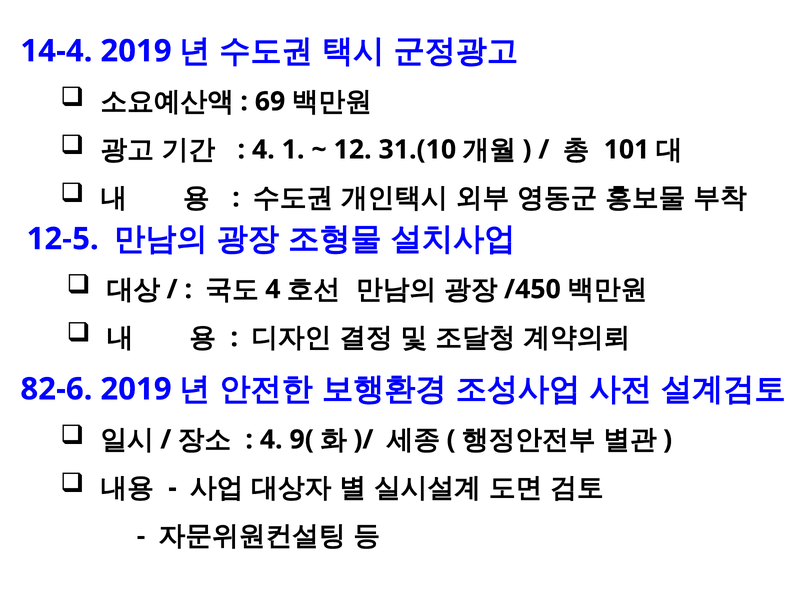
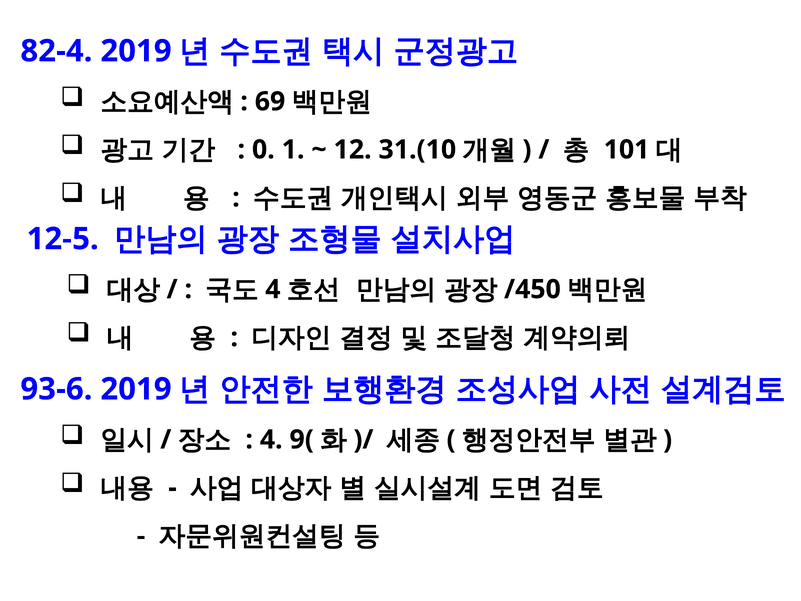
14-4: 14-4 -> 82-4 (56, 51)
4: 4 -> 0 (263, 150)
82-6: 82-6 -> 93-6 (56, 389)
